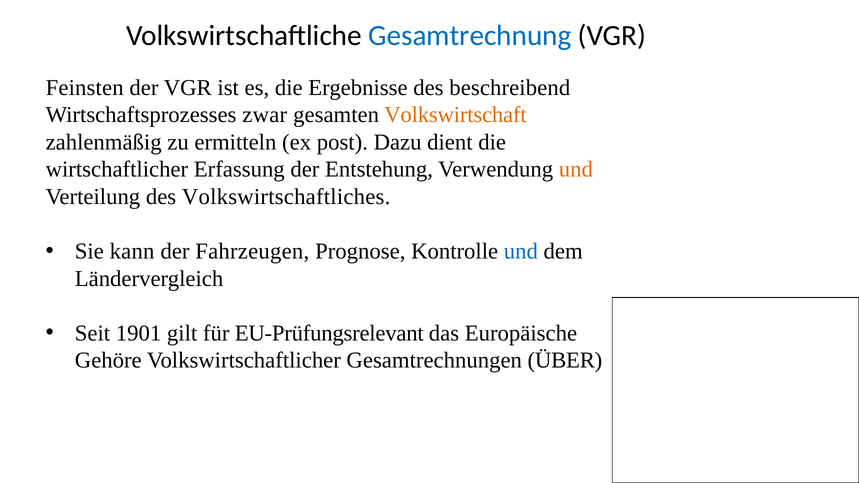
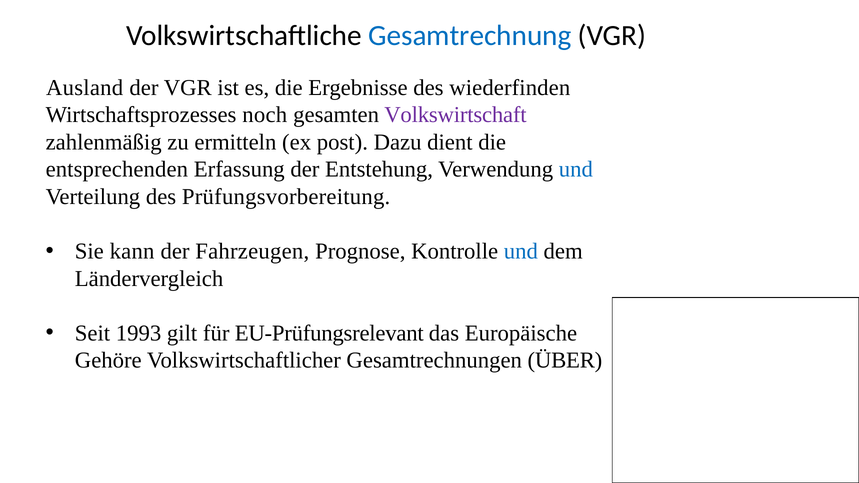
Feinsten: Feinsten -> Ausland (85, 88)
beschreibend: beschreibend -> wiederfinden (510, 88)
zwar: zwar -> noch (265, 115)
Volkswirtschaft colour: orange -> purple (455, 115)
wirtschaftlicher: wirtschaftlicher -> entsprechenden (117, 170)
und colour: orange -> blue (576, 170)
Volkswirtschaftliches: Volkswirtschaftliches -> Prüfungsvorbereitung (286, 197)
1901: 1901 -> 1993 (139, 333)
